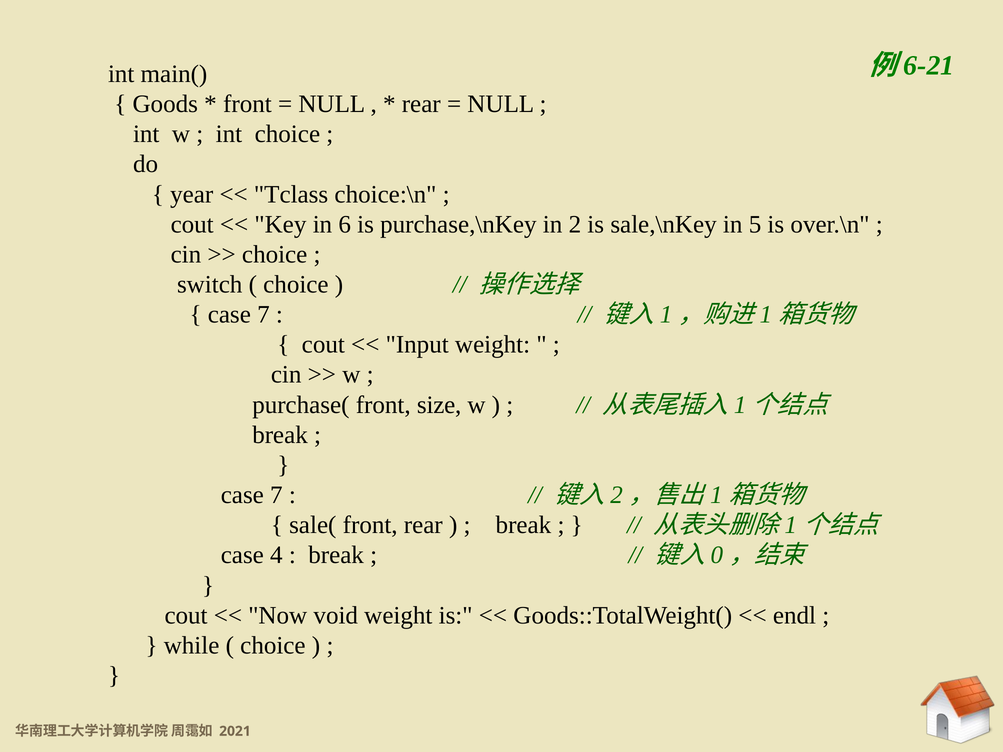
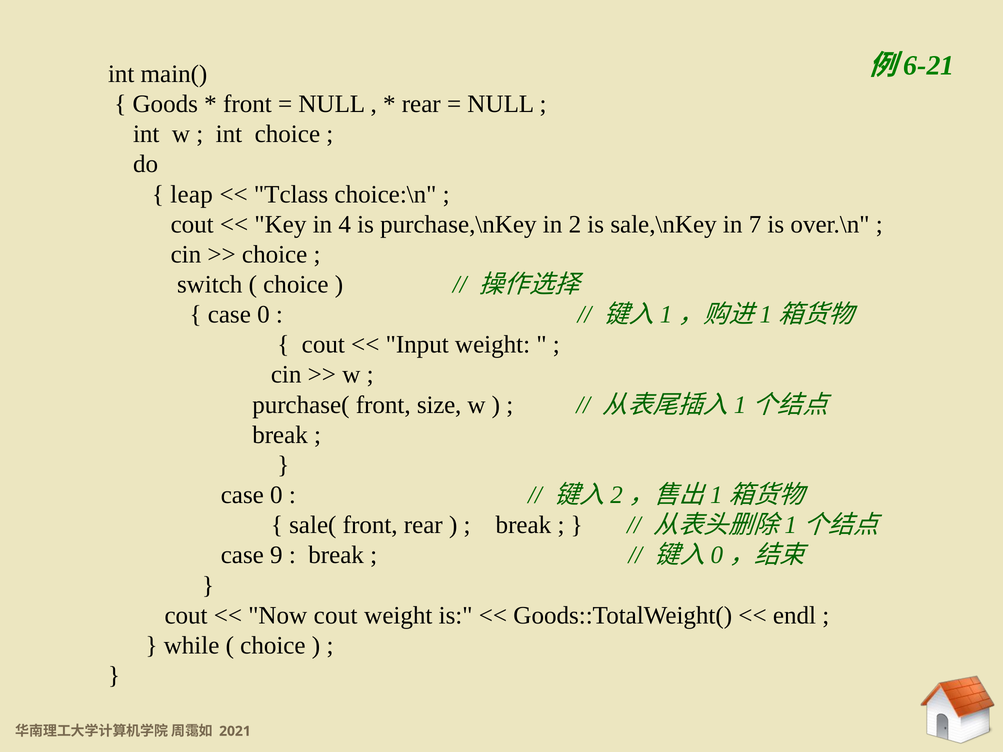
year: year -> leap (192, 194)
6: 6 -> 4 (345, 224)
5: 5 -> 7 (755, 224)
7: 7 -> 0 (263, 315)
7: 7 -> 0 (276, 495)
4: 4 -> 9 (276, 555)
Now void: void -> cout (336, 616)
